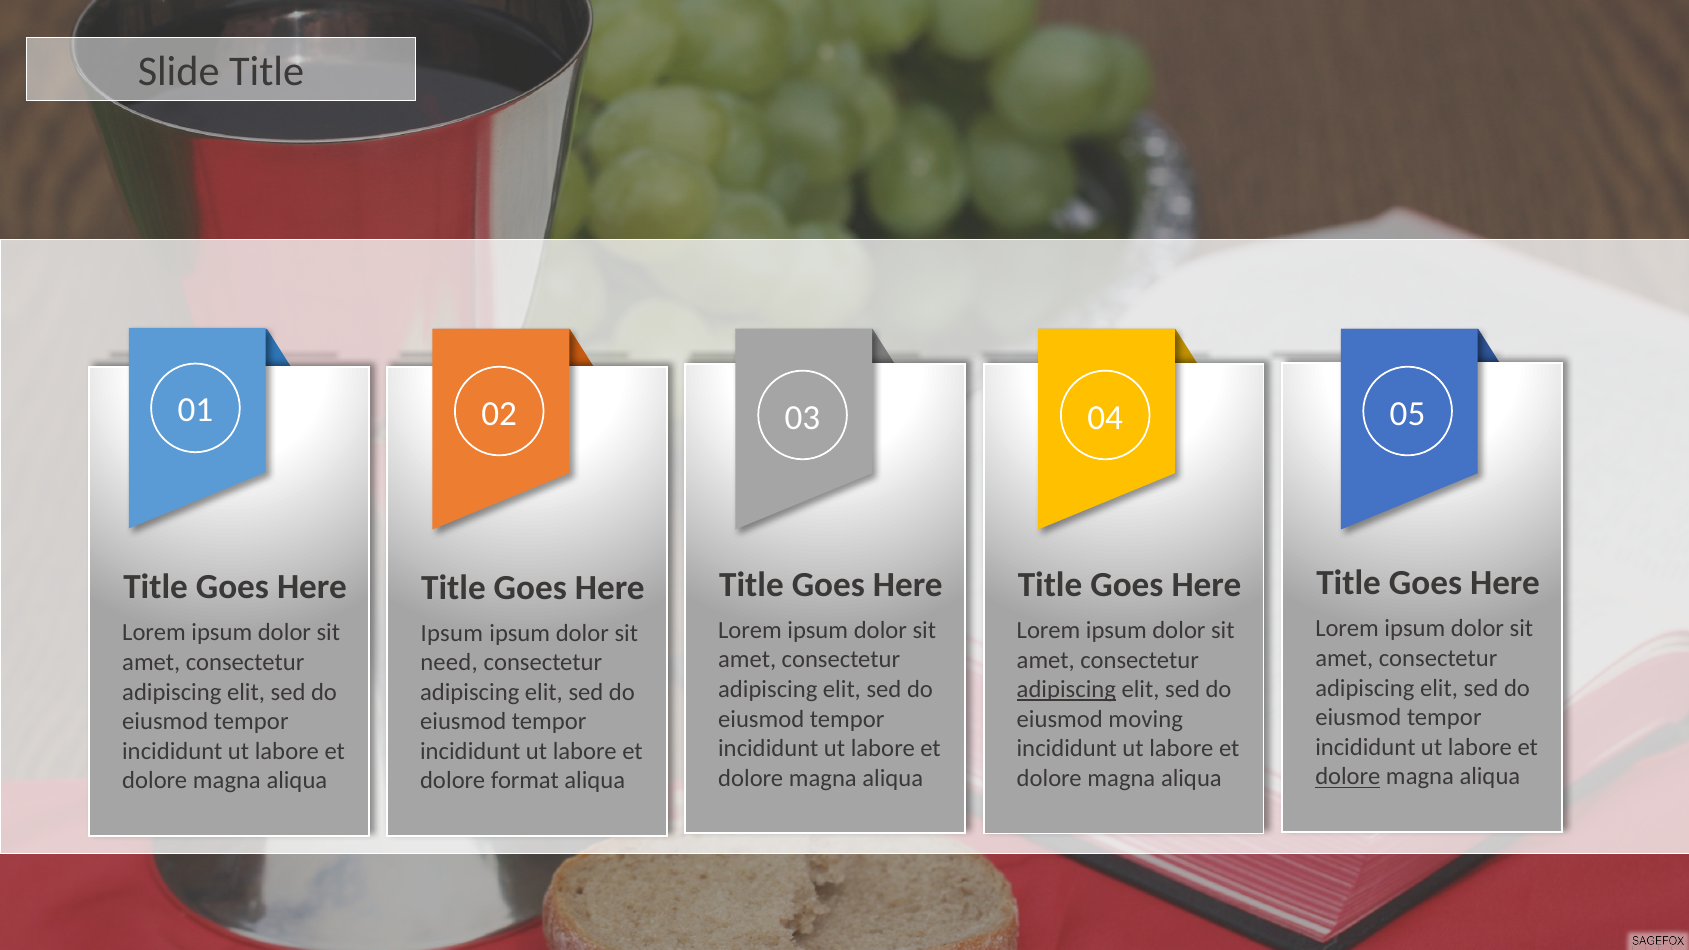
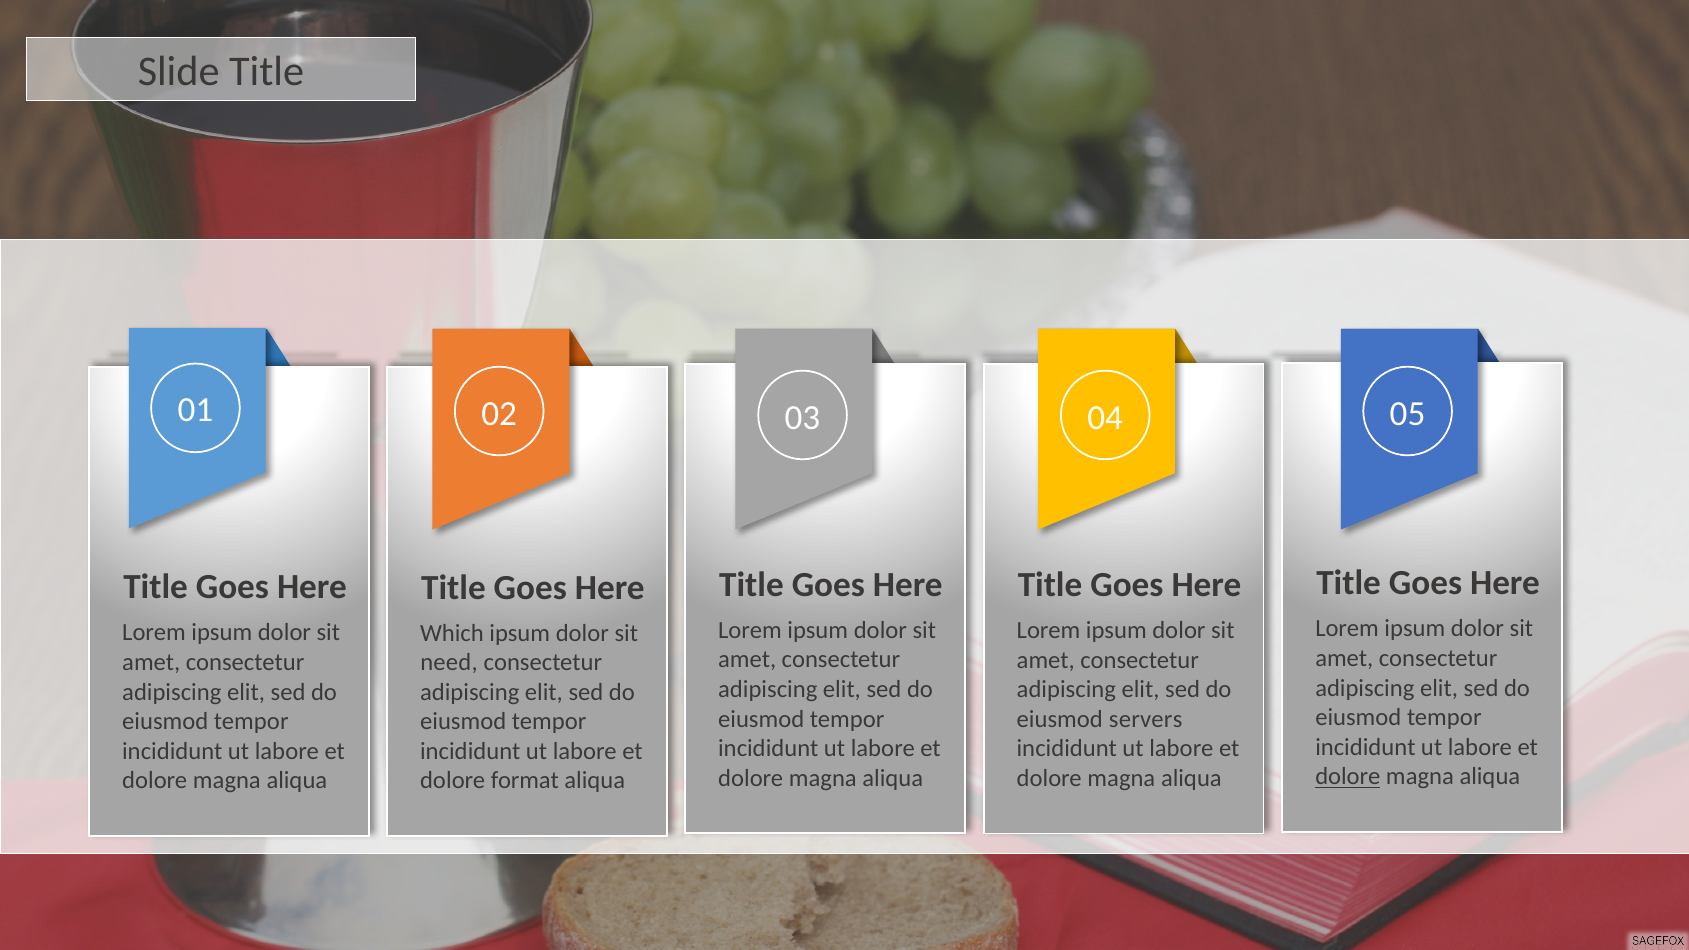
Ipsum: Ipsum -> Which (452, 633)
adipiscing underline: present -> none (1066, 690)
moving: moving -> servers (1146, 719)
